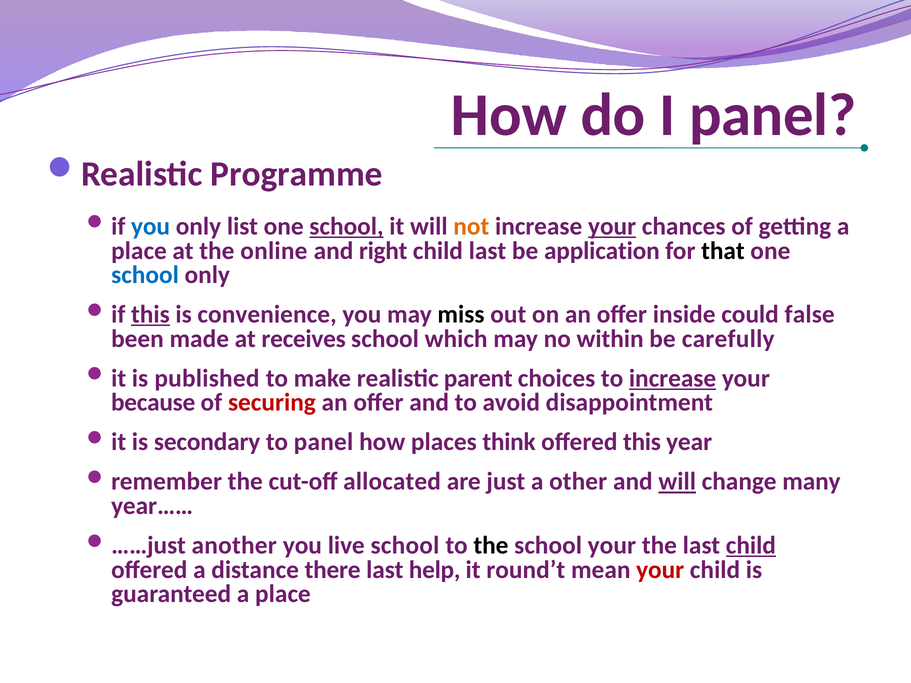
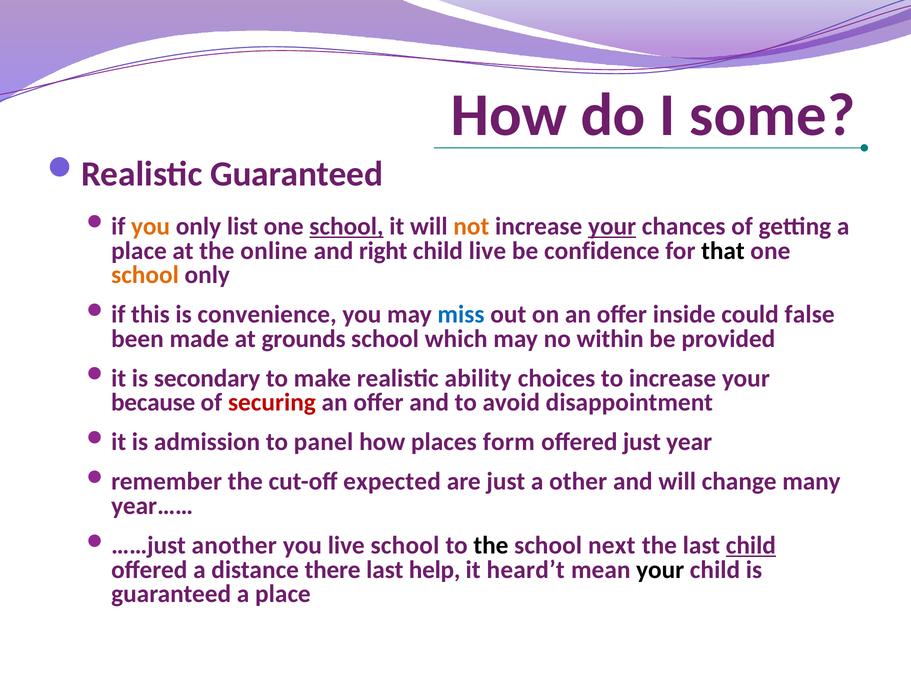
I panel: panel -> some (772, 115)
Realistic Programme: Programme -> Guaranteed (297, 174)
you colour: blue -> orange (151, 226)
child last: last -> live (487, 251)
application: application -> confidence (602, 251)
school colour: blue -> orange (145, 275)
this underline: present -> none (150, 315)
miss colour: black -> blue (461, 315)
receives: receives -> grounds (304, 339)
carefully: carefully -> provided (728, 339)
published: published -> secondary (207, 378)
parent: parent -> ability (478, 378)
increase underline: present -> none (673, 378)
secondary: secondary -> admission (207, 442)
think: think -> form (509, 442)
offered this: this -> just (642, 442)
allocated: allocated -> expected (392, 482)
will underline: present -> none (677, 482)
school your: your -> next (612, 546)
round’t: round’t -> heard’t (526, 570)
your colour: red -> black (660, 570)
